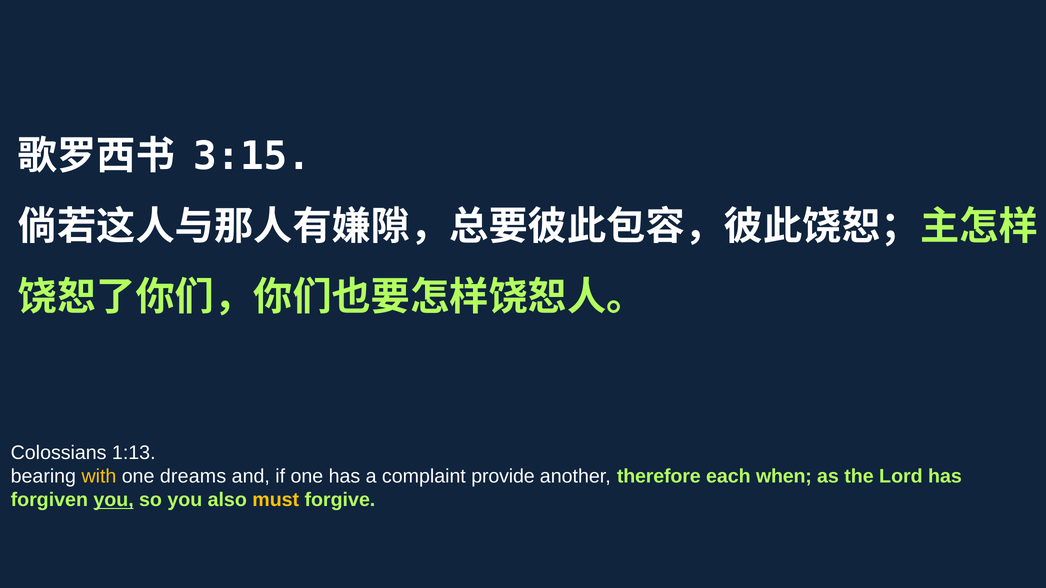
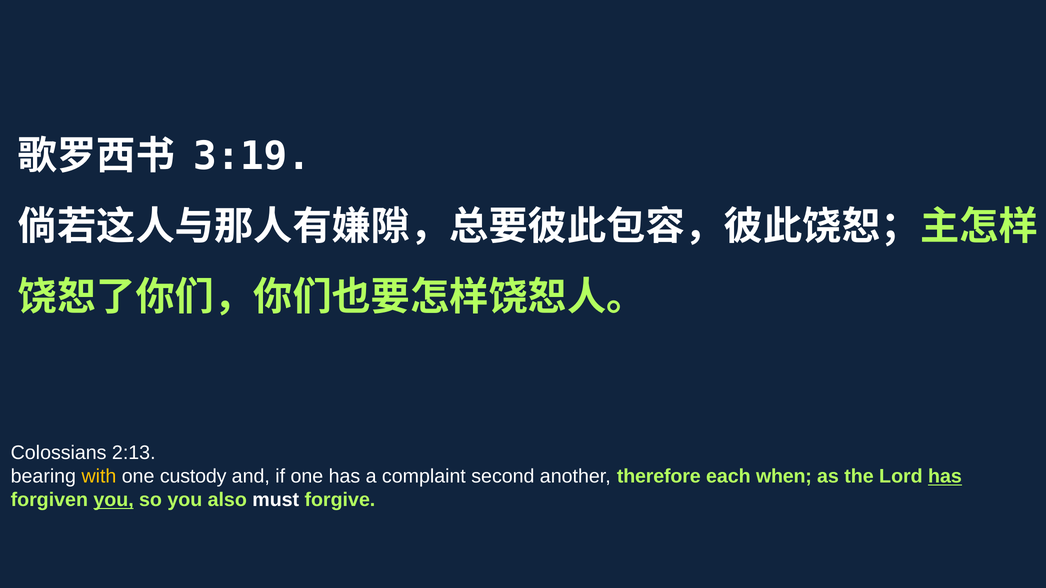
3:15: 3:15 -> 3:19 (252, 156)
1:13: 1:13 -> 2:13 (134, 453)
dreams: dreams -> custody (193, 477)
provide: provide -> second (503, 477)
has underline: none -> present (945, 477)
must colour: yellow -> white (276, 500)
